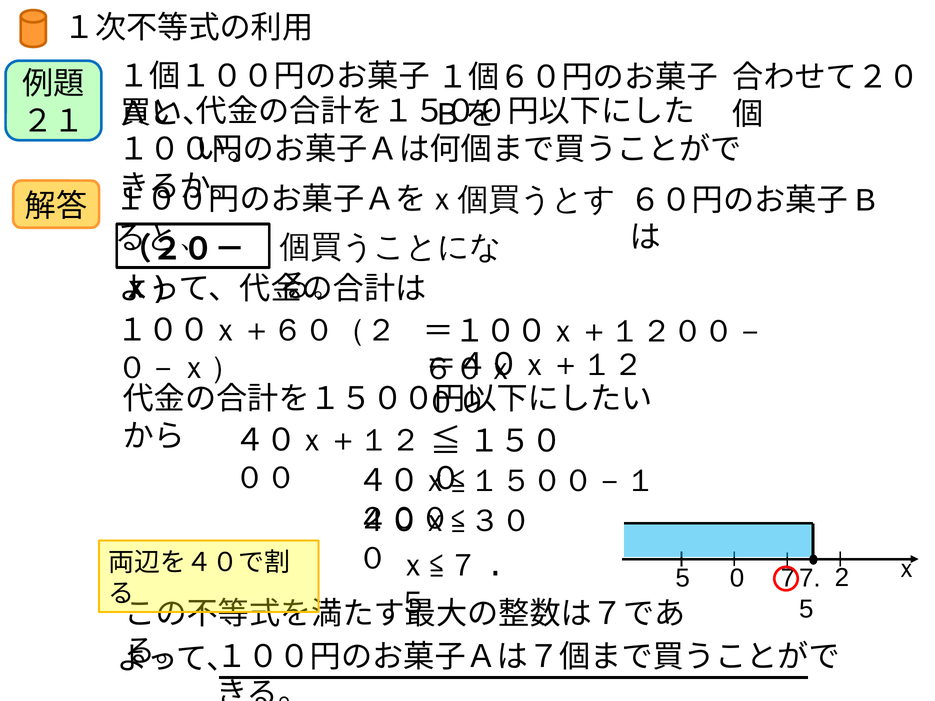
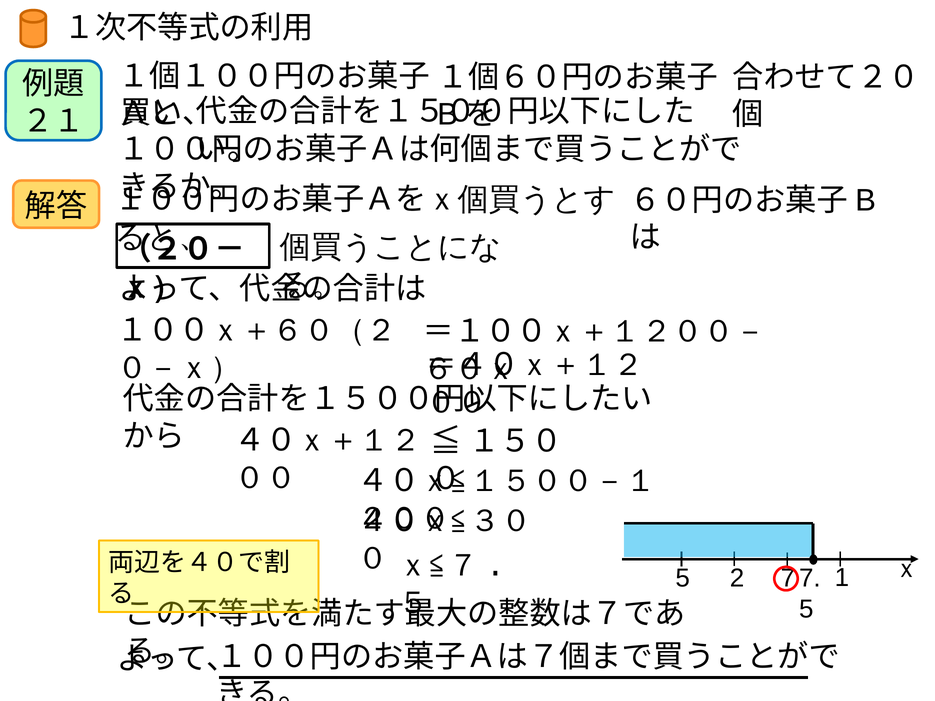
0: 0 -> 2 (737, 579)
2: 2 -> 1 (842, 578)
